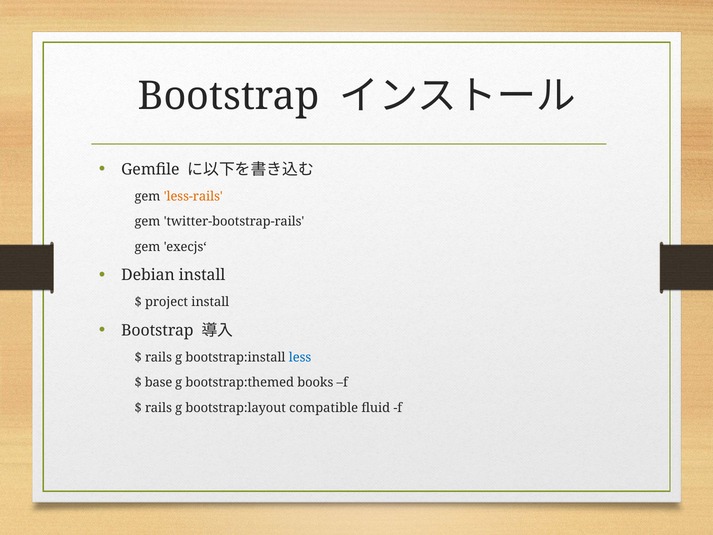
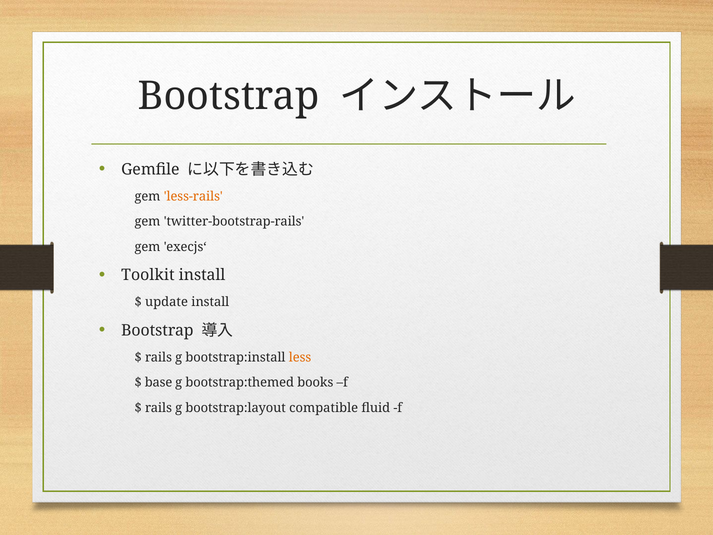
Debian: Debian -> Toolkit (148, 275)
project: project -> update (166, 302)
less colour: blue -> orange (300, 357)
